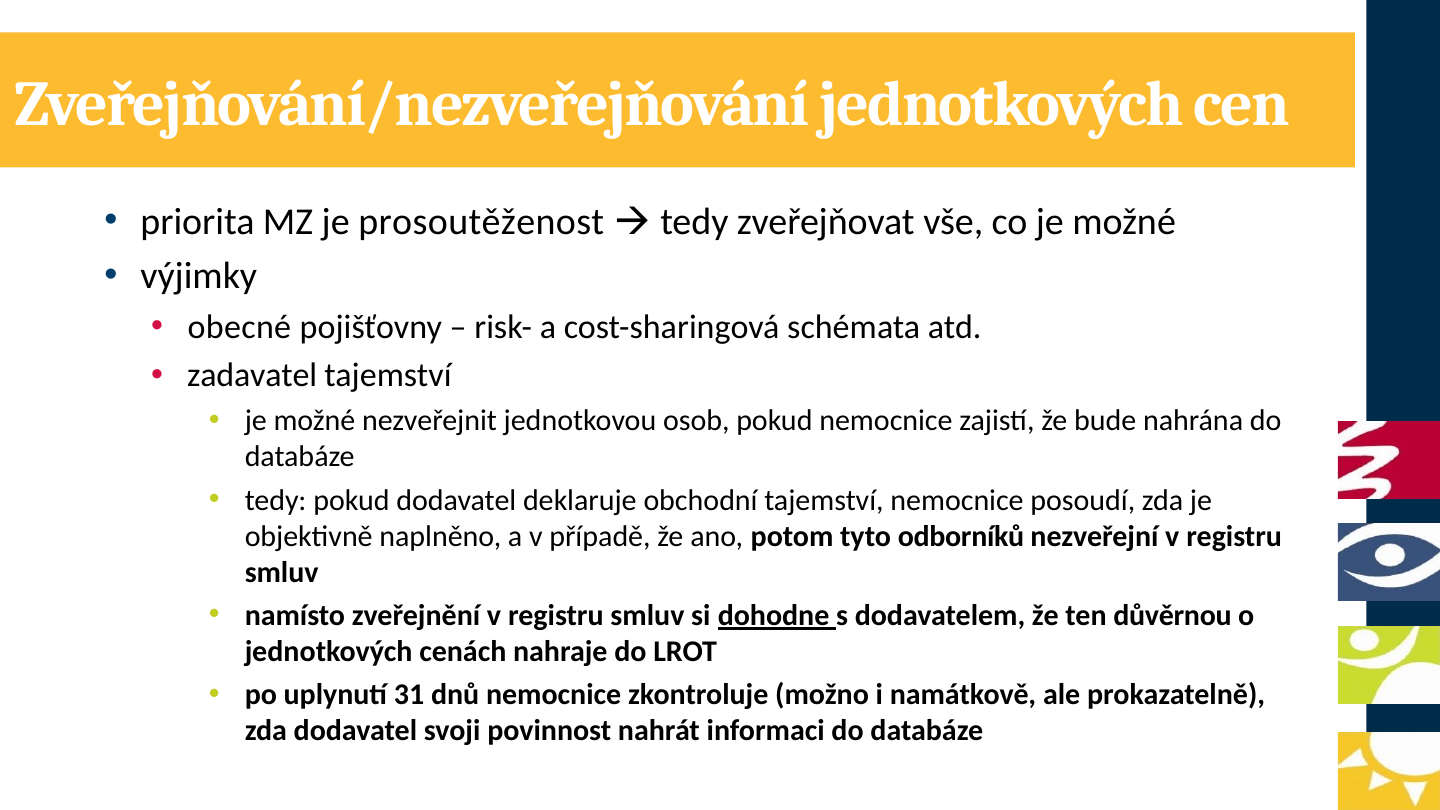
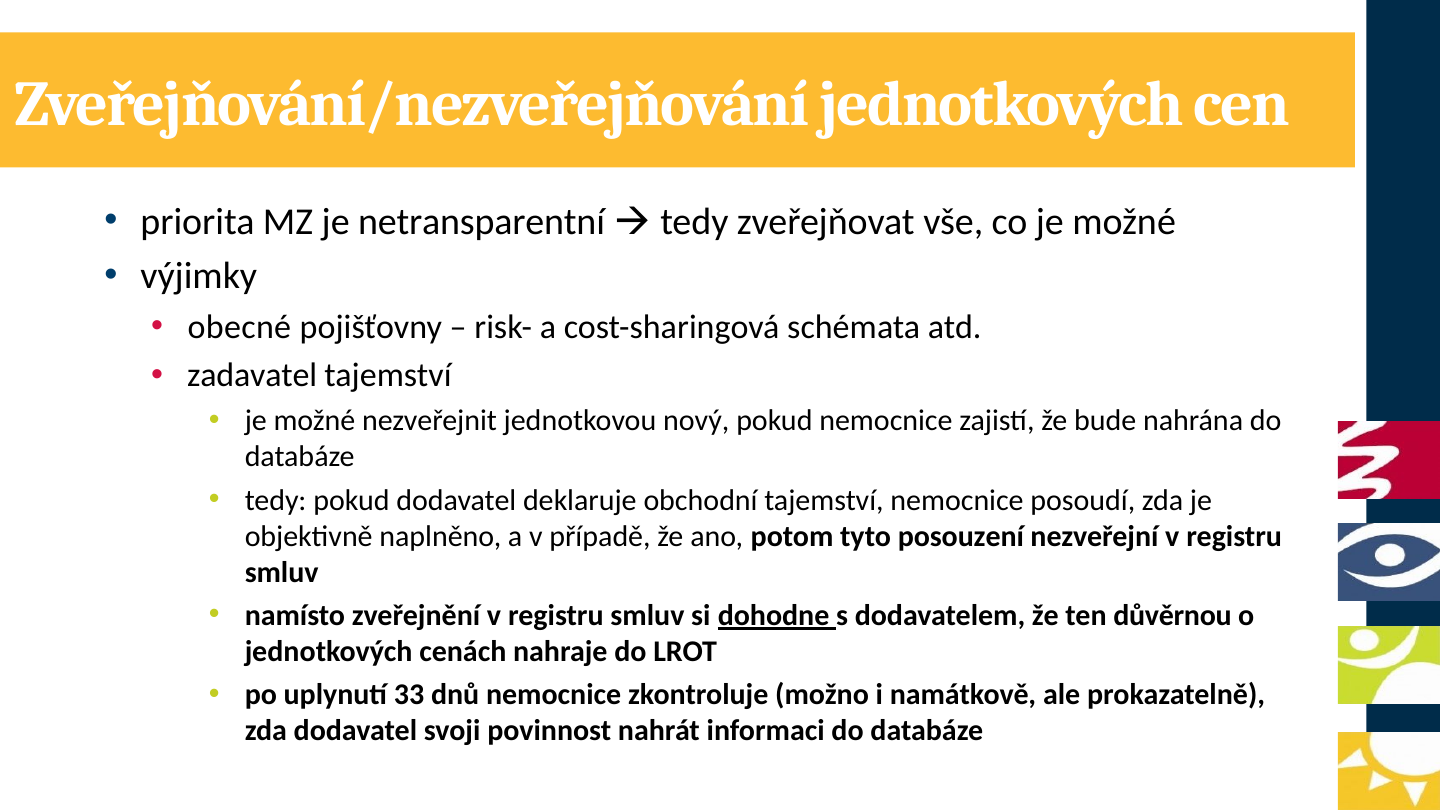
prosoutěženost: prosoutěženost -> netransparentní (482, 222)
osob: osob -> nový (696, 421)
odborníků: odborníků -> posouzení (961, 536)
31: 31 -> 33 (409, 695)
